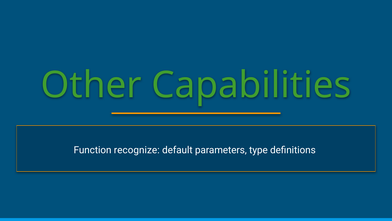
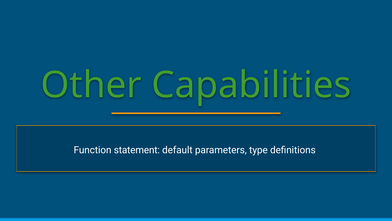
recognize: recognize -> statement (137, 150)
